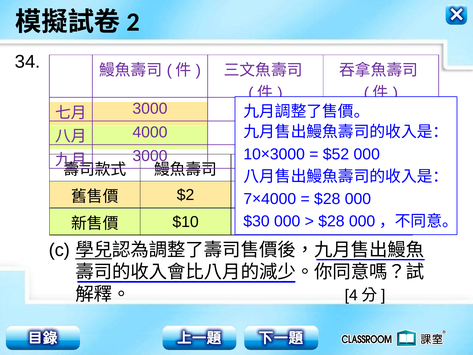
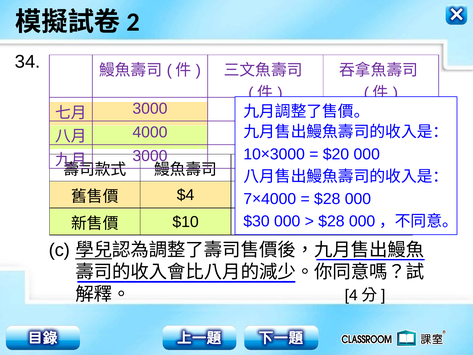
$52: $52 -> $20 (336, 154)
$2: $2 -> $4 (186, 195)
